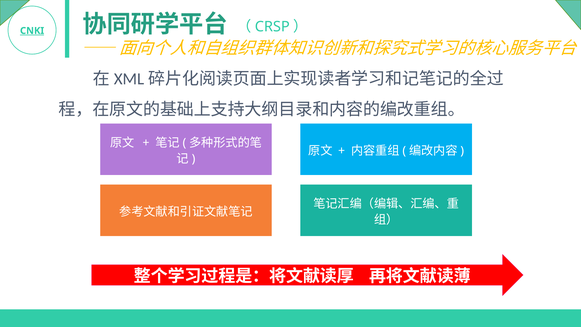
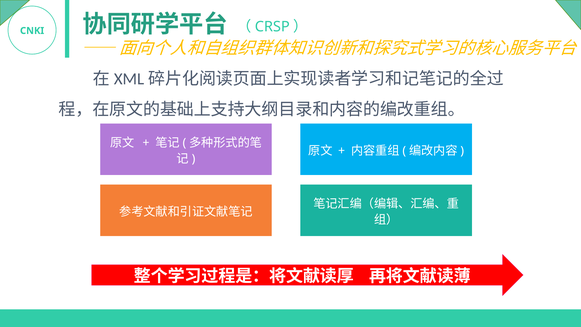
CNKI underline: present -> none (32, 31)
